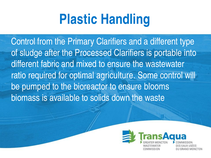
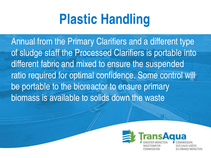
Control: Control -> Annual (23, 42)
after: after -> staff (52, 53)
wastewater: wastewater -> suspended (165, 64)
agriculture: agriculture -> confidence (116, 75)
be pumped: pumped -> portable (36, 87)
ensure blooms: blooms -> primary (157, 87)
